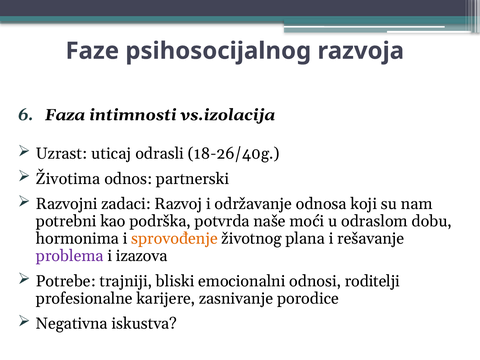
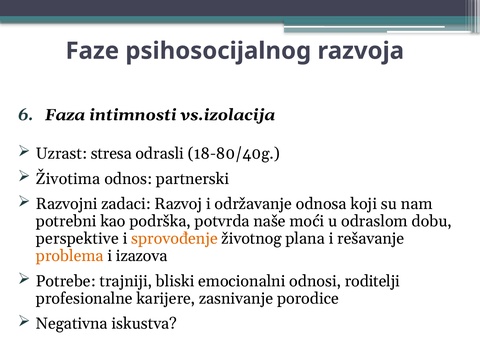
uticaj: uticaj -> stresa (111, 153)
18-26/40g: 18-26/40g -> 18-80/40g (234, 153)
hormonima: hormonima -> perspektive (77, 239)
problema colour: purple -> orange (70, 256)
